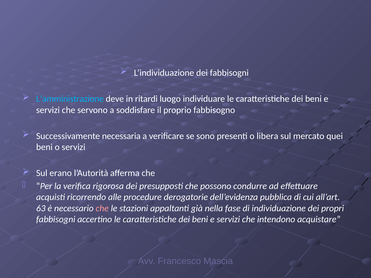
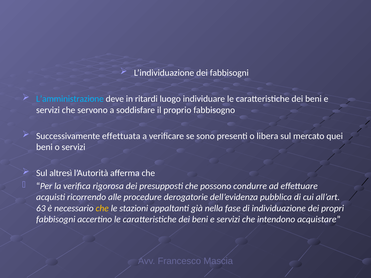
necessaria: necessaria -> effettuata (121, 136)
erano: erano -> altresì (61, 173)
che colour: pink -> yellow (102, 208)
